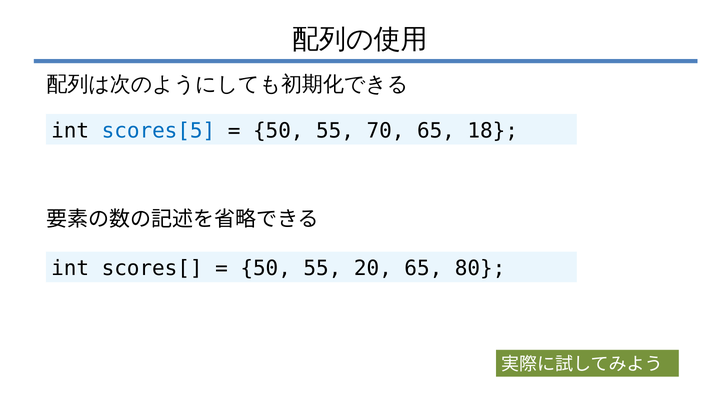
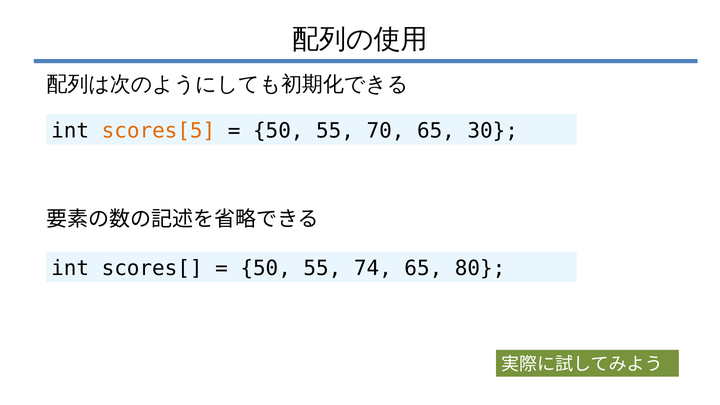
scores[5 colour: blue -> orange (158, 131)
18: 18 -> 30 (493, 131)
20: 20 -> 74 (373, 268)
